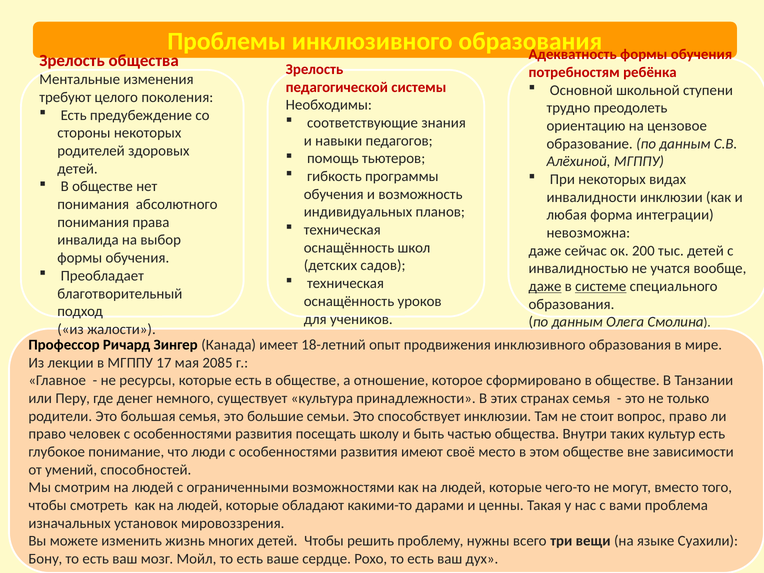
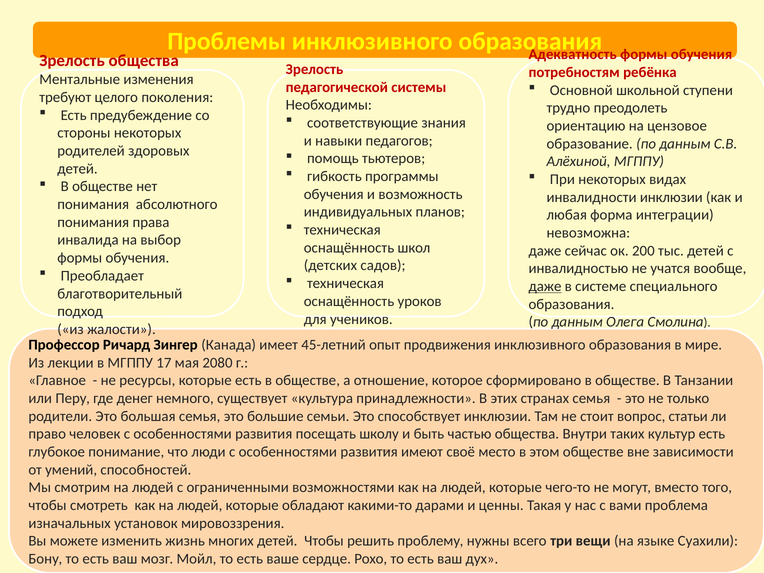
системе underline: present -> none (601, 286)
18-летний: 18-летний -> 45-летний (334, 345)
2085: 2085 -> 2080 (217, 363)
вопрос право: право -> статьи (688, 416)
